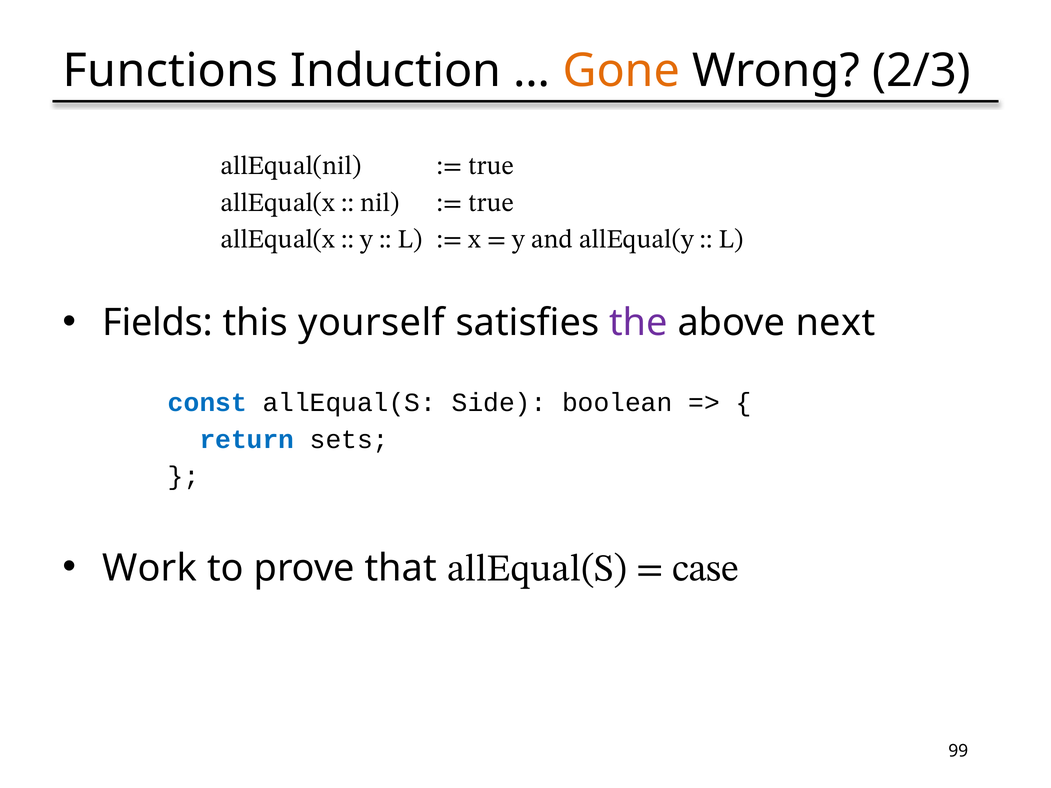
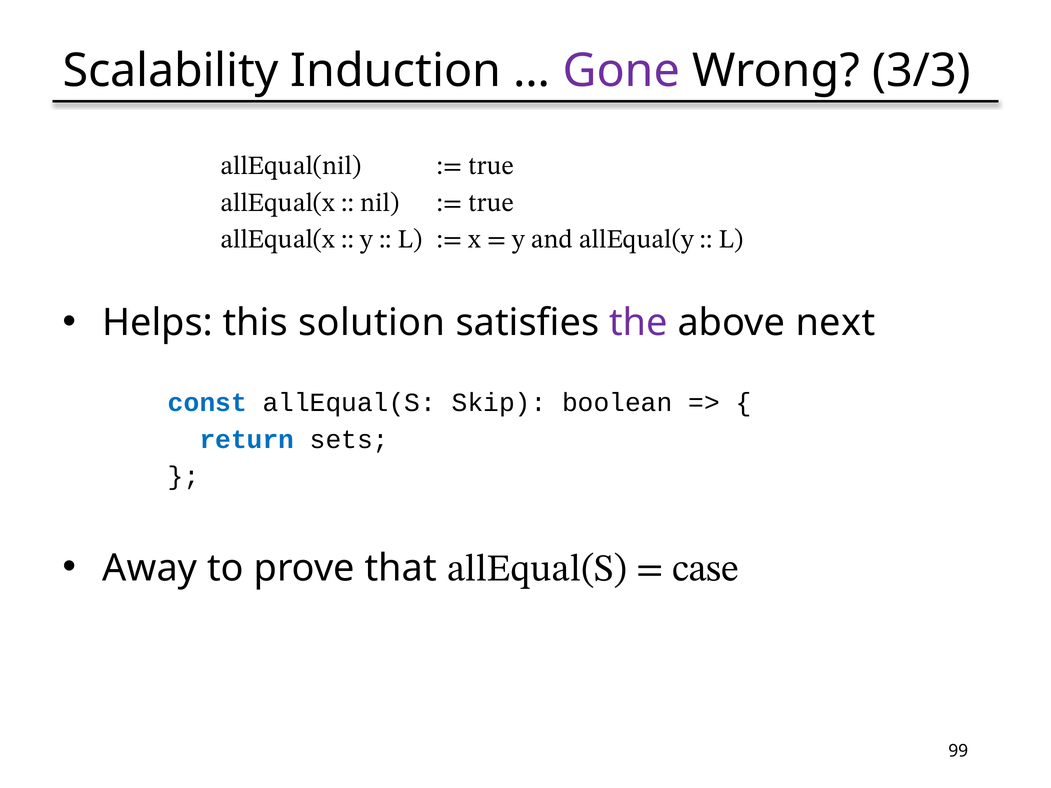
Functions: Functions -> Scalability (171, 71)
Gone colour: orange -> purple (621, 71)
2/3: 2/3 -> 3/3 (921, 71)
Fields: Fields -> Helps (158, 323)
yourself: yourself -> solution (372, 323)
Side: Side -> Skip (499, 403)
Work: Work -> Away (150, 568)
